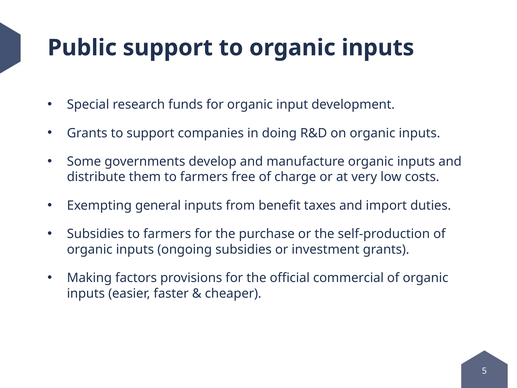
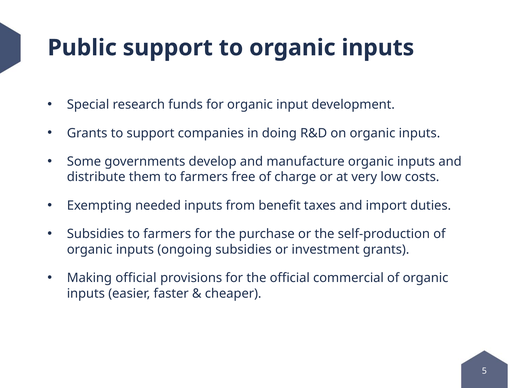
general: general -> needed (158, 205)
Making factors: factors -> official (136, 278)
